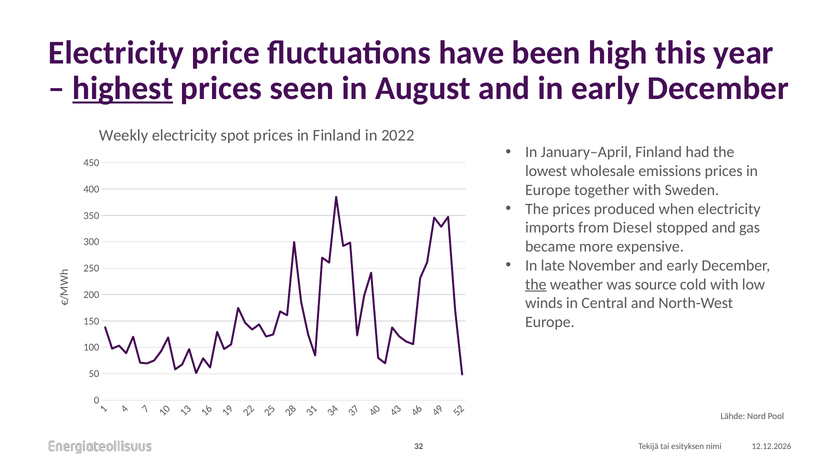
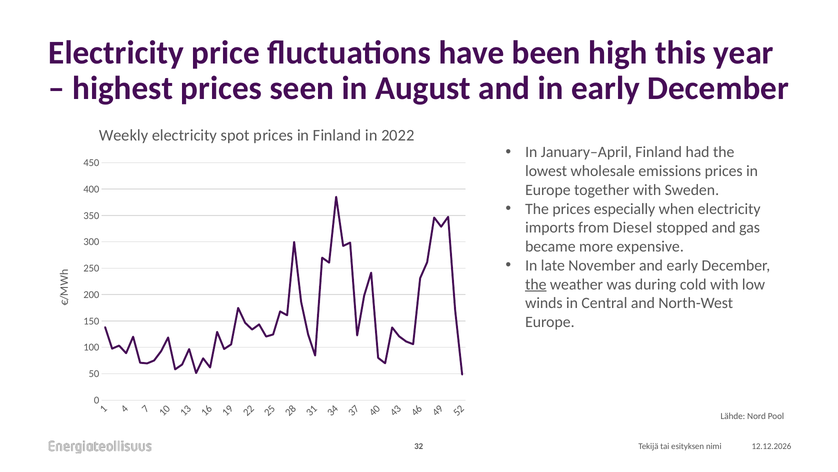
highest underline: present -> none (123, 88)
produced: produced -> especially (625, 209)
source: source -> during (656, 284)
